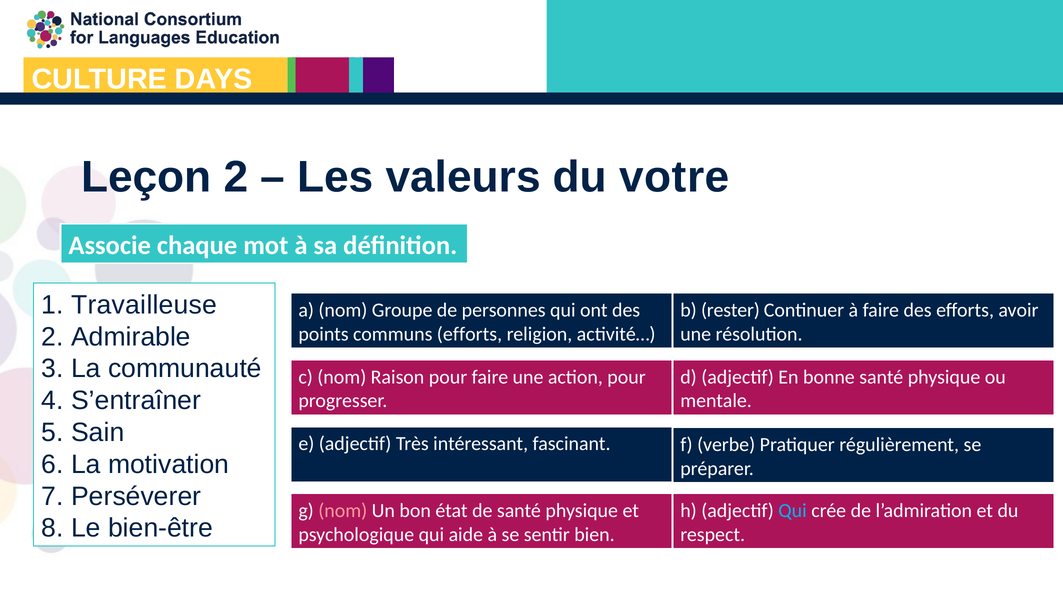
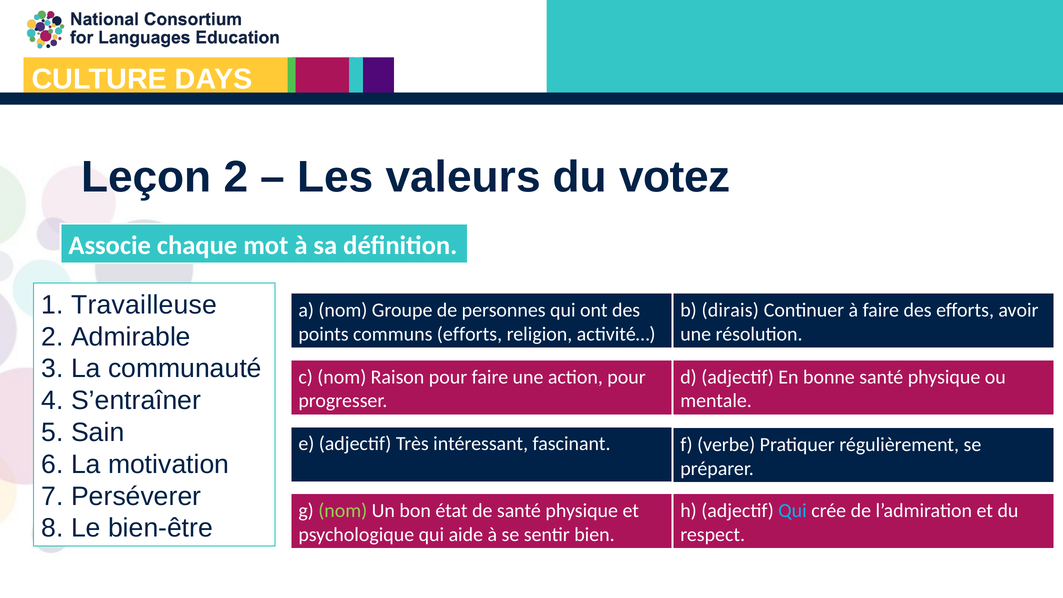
votre: votre -> votez (675, 177)
rester: rester -> dirais (730, 310)
nom colour: pink -> light green (343, 511)
